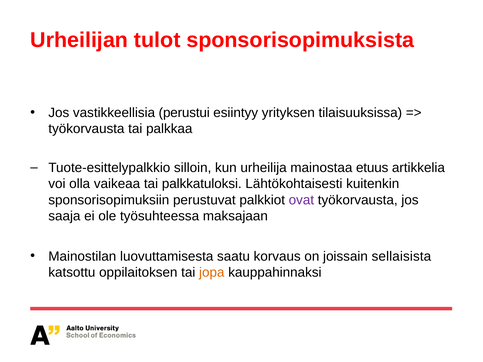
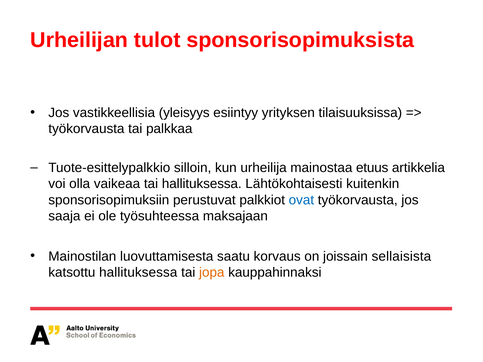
perustui: perustui -> yleisyys (184, 113)
tai palkkatuloksi: palkkatuloksi -> hallituksessa (202, 184)
ovat colour: purple -> blue (301, 200)
katsottu oppilaitoksen: oppilaitoksen -> hallituksessa (138, 273)
